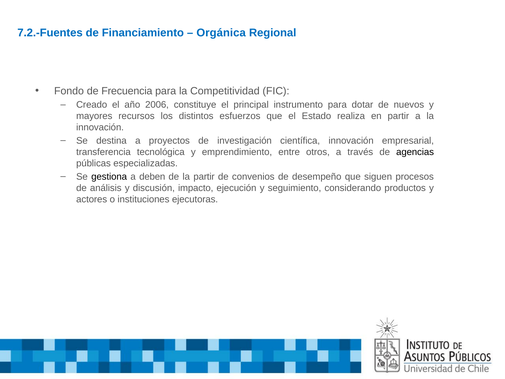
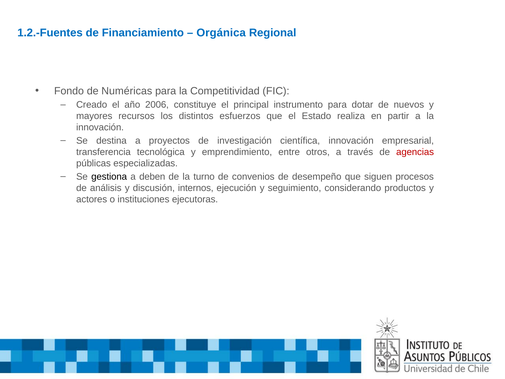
7.2.-Fuentes: 7.2.-Fuentes -> 1.2.-Fuentes (50, 33)
Frecuencia: Frecuencia -> Numéricas (127, 91)
agencias colour: black -> red (415, 152)
la partir: partir -> turno (204, 177)
impacto: impacto -> internos (196, 188)
